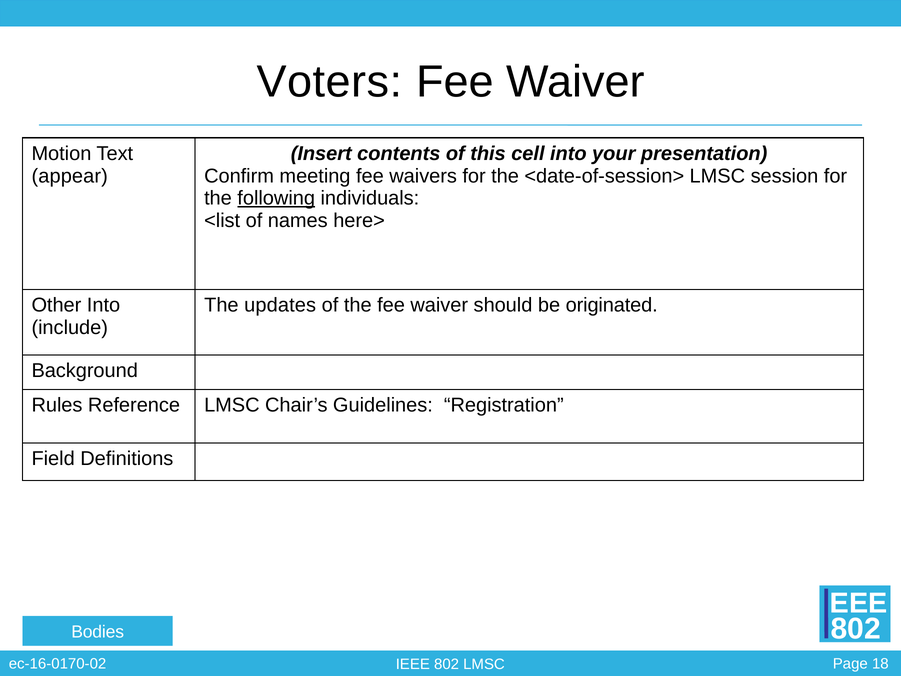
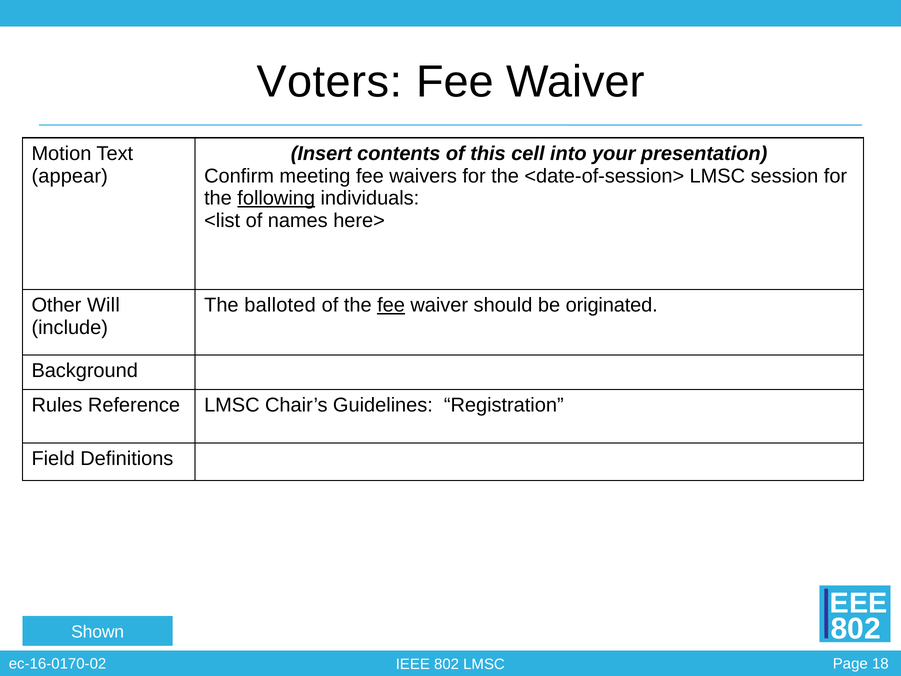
Other Into: Into -> Will (103, 305)
updates: updates -> balloted (280, 305)
fee underline: none -> present (391, 305)
Bodies: Bodies -> Shown (98, 632)
